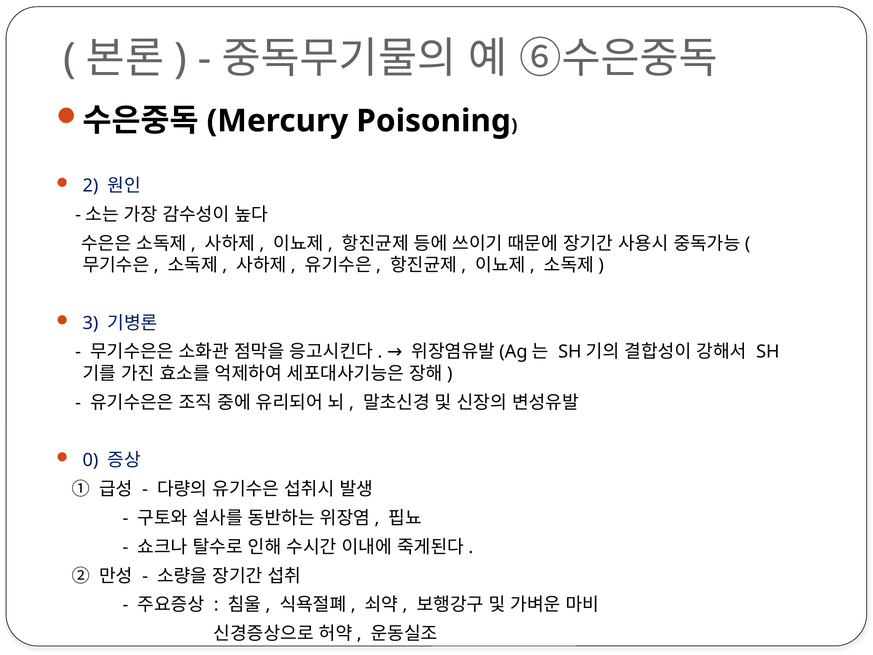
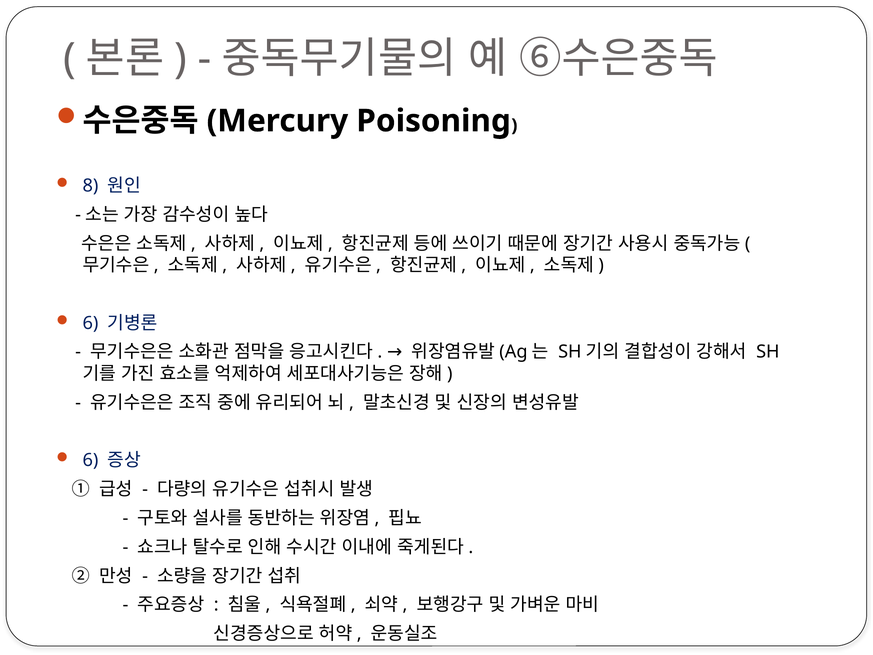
2: 2 -> 8 (90, 186)
3: 3 -> 6 (90, 323)
0: 0 -> 6 (90, 460)
